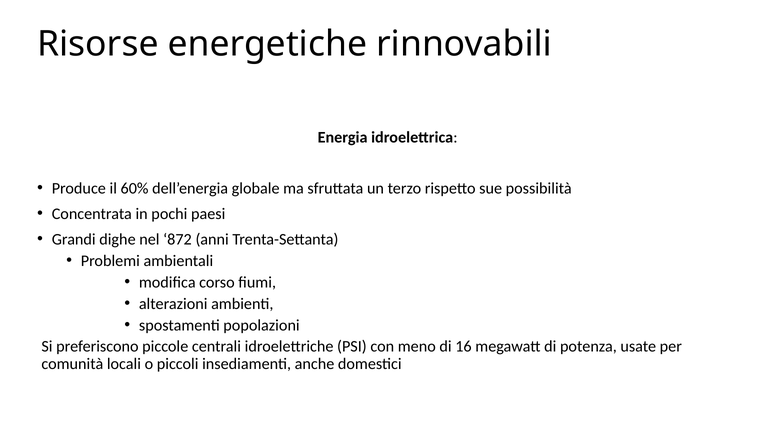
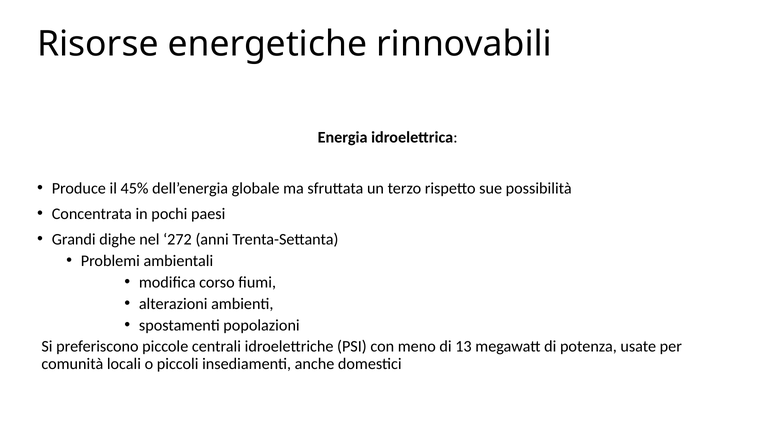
60%: 60% -> 45% (135, 188)
872: 872 -> 272 (177, 239)
16: 16 -> 13 (463, 347)
